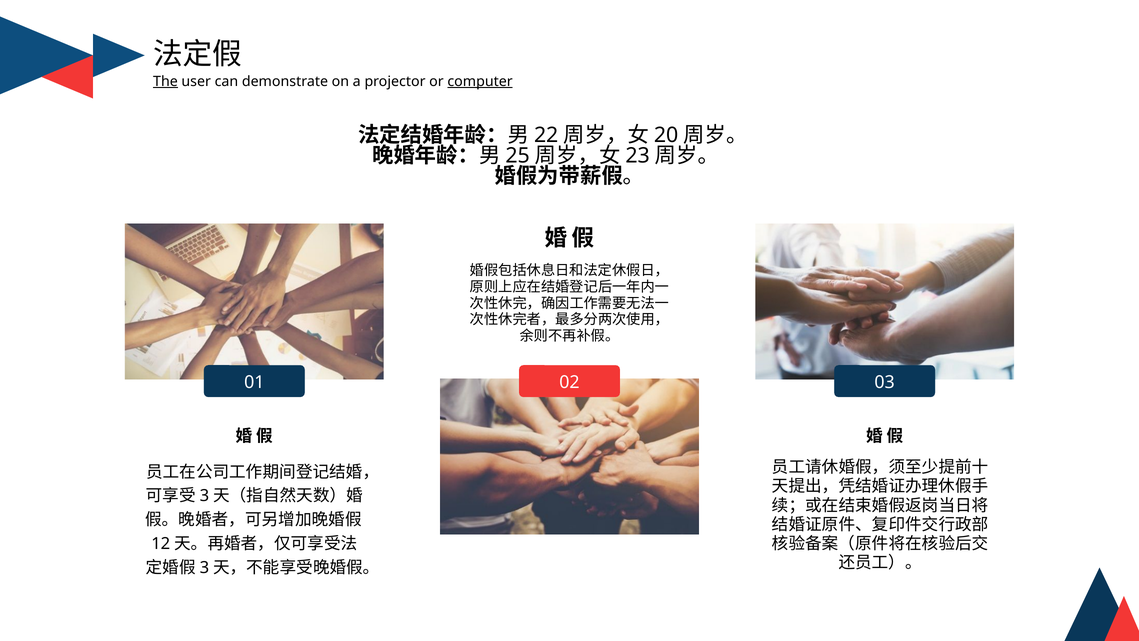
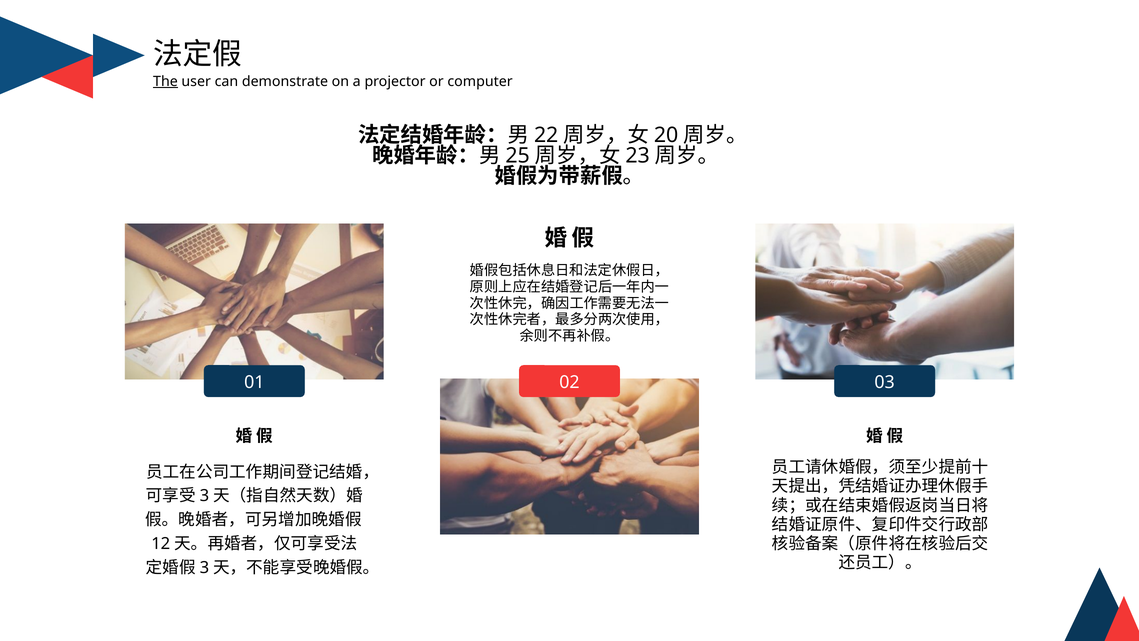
computer underline: present -> none (480, 81)
